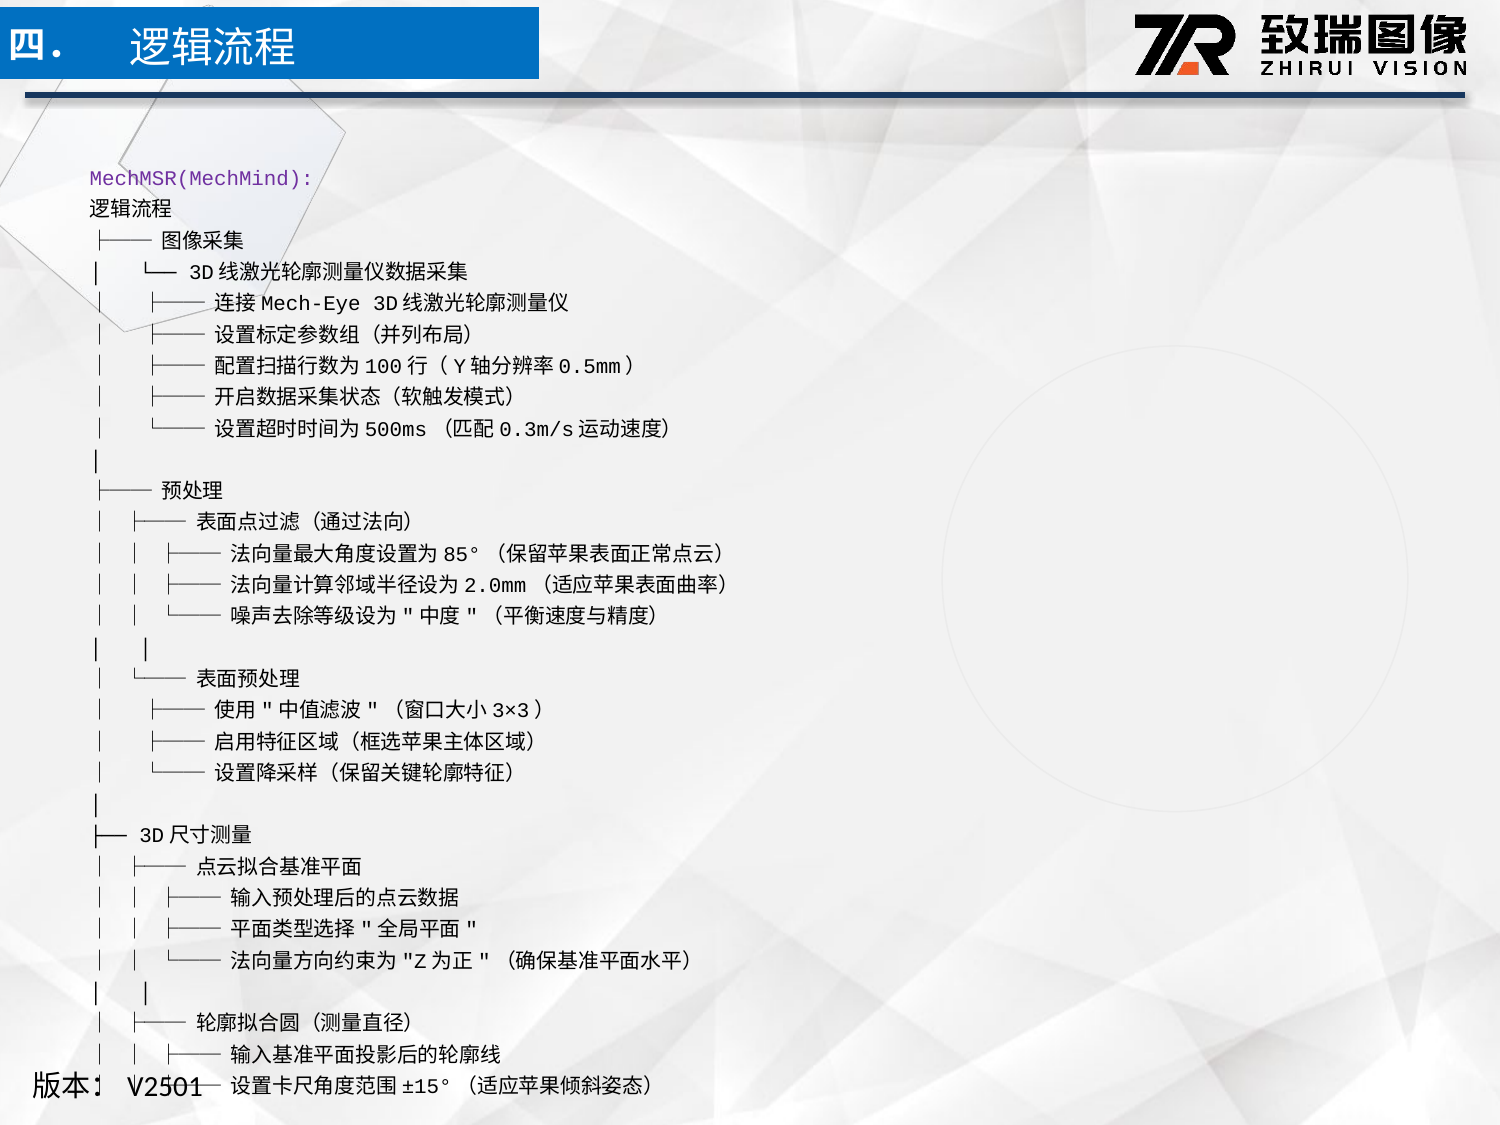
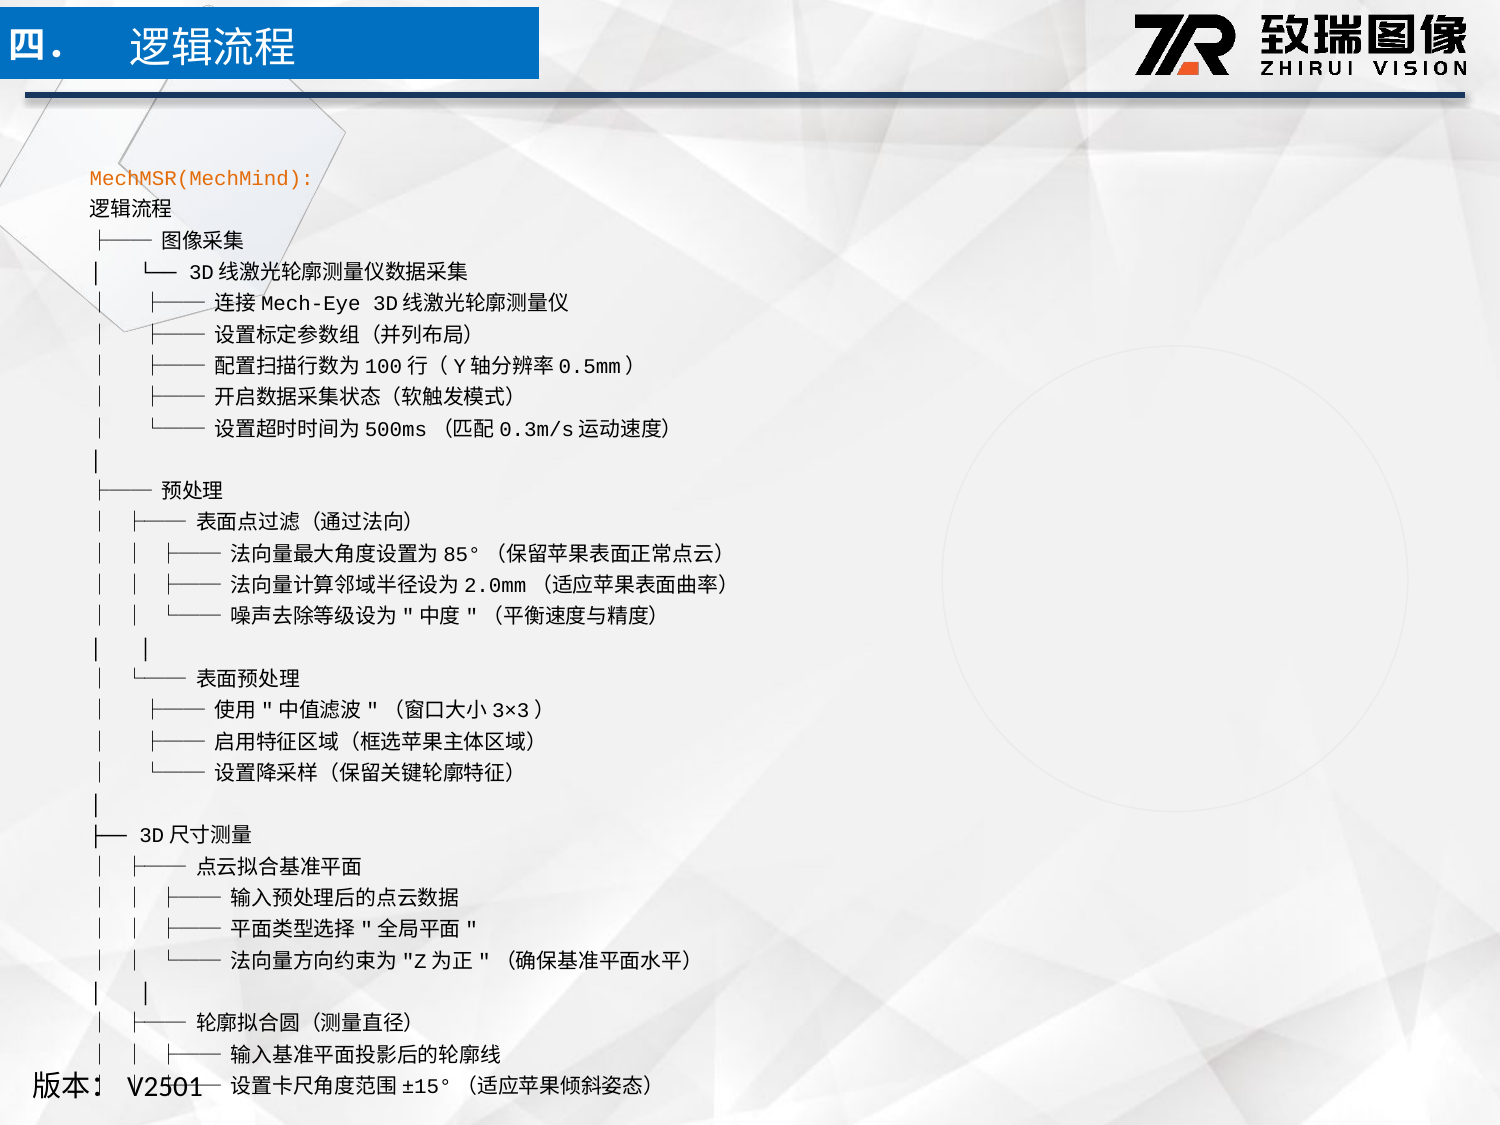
MechMSR(MechMind colour: purple -> orange (202, 179)
